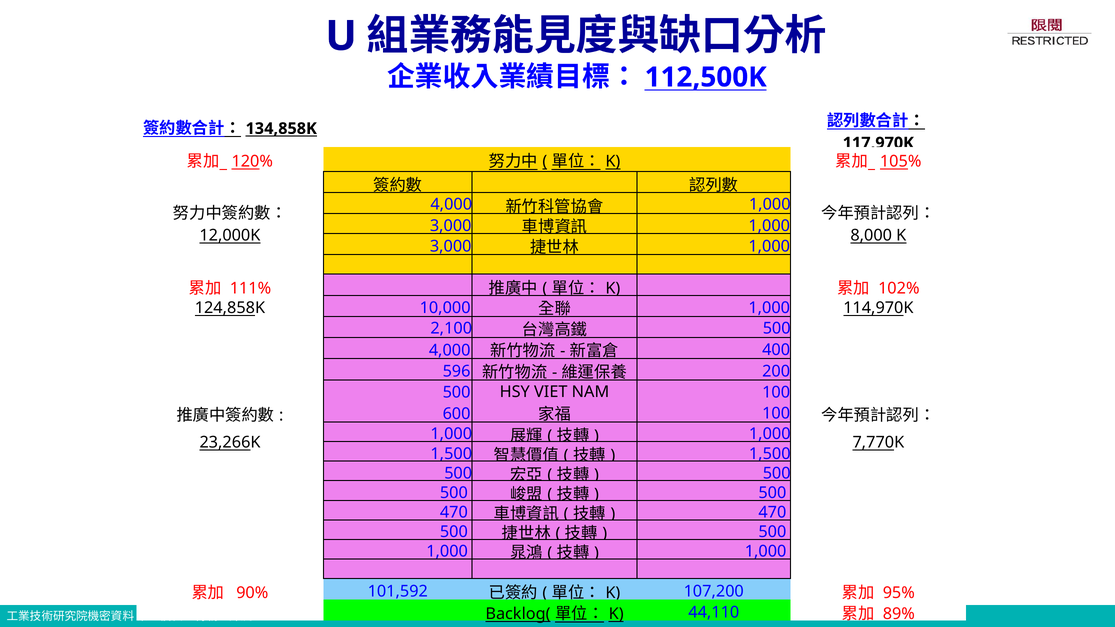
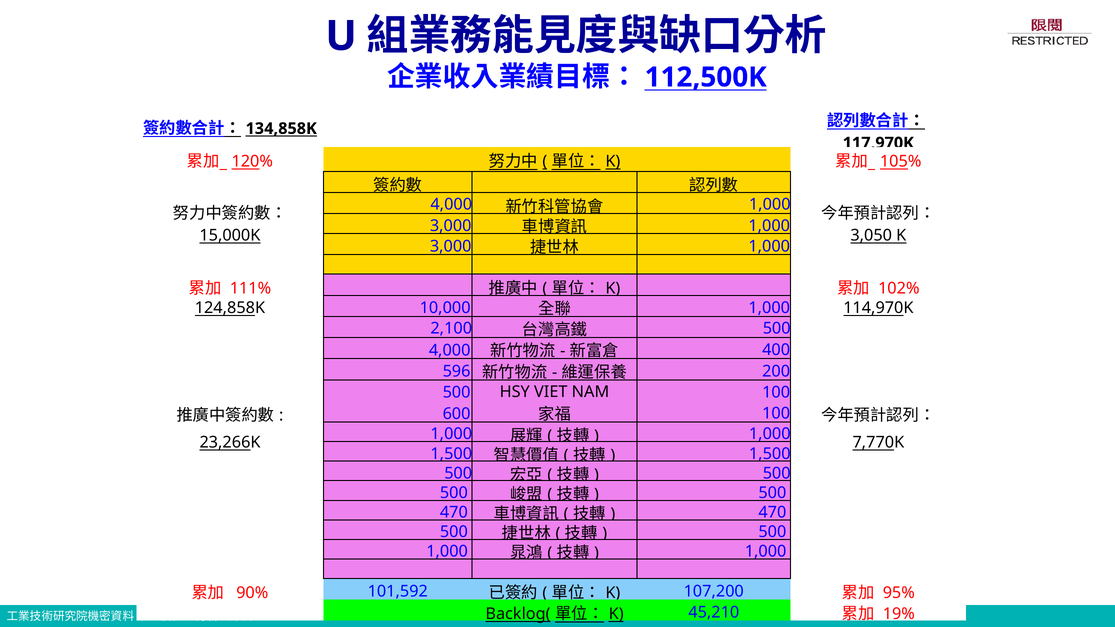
12,000K: 12,000K -> 15,000K (230, 236)
8,000: 8,000 -> 3,050 (871, 236)
44,110: 44,110 -> 45,210 (714, 613)
89%: 89% -> 19% (899, 614)
